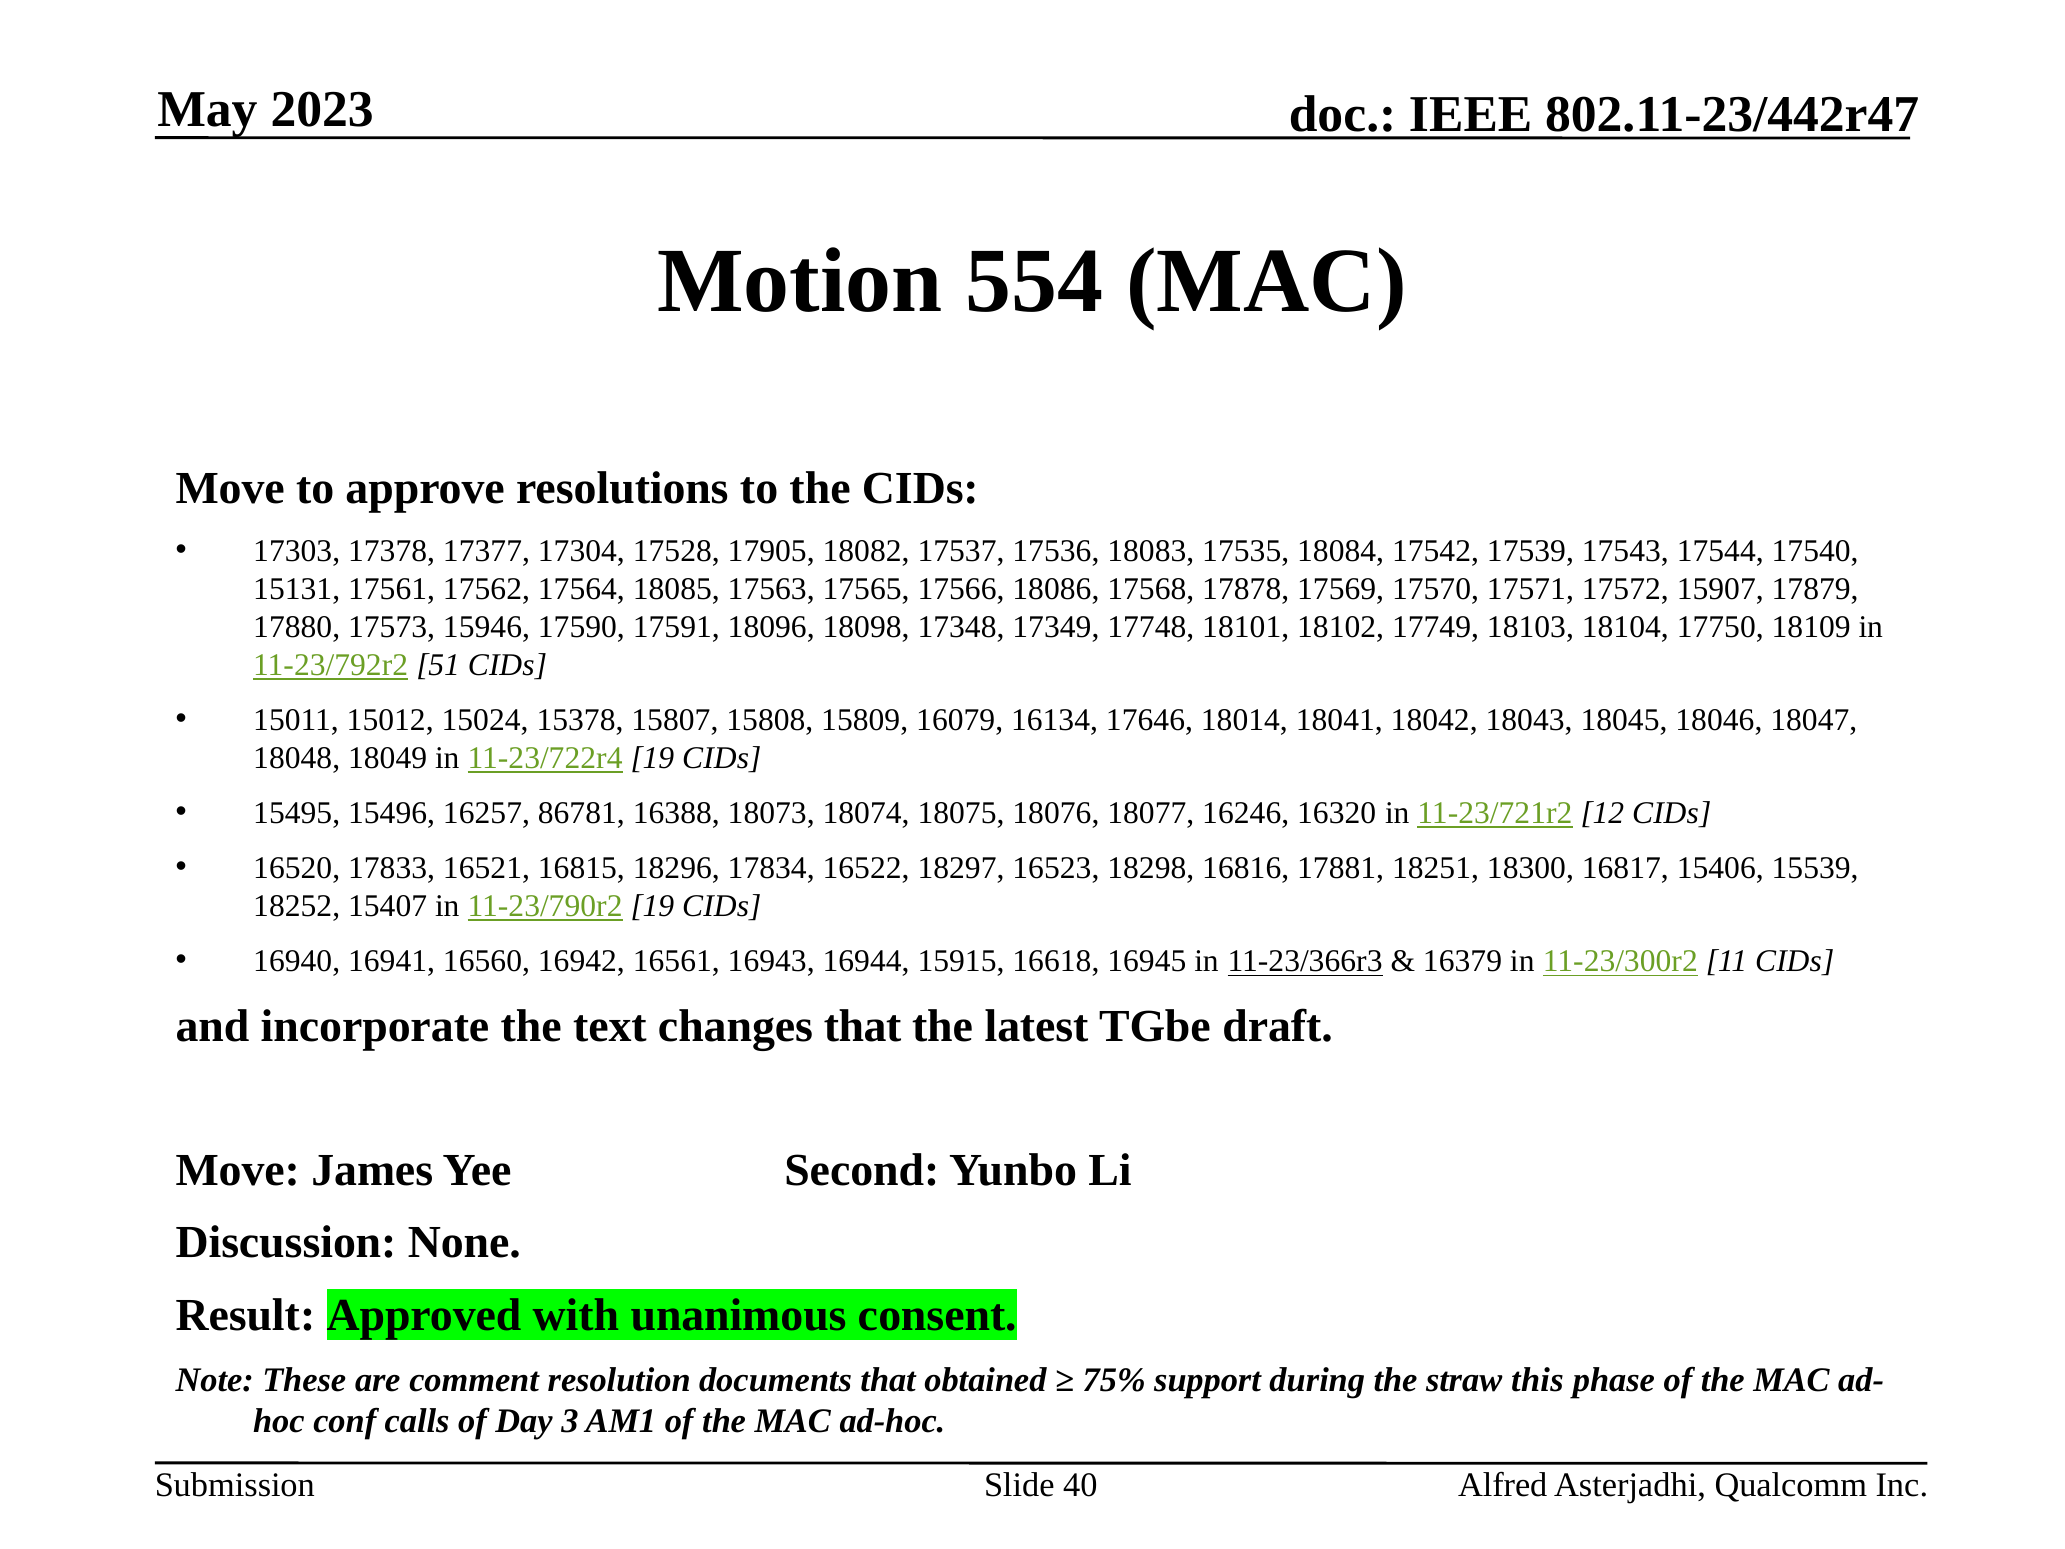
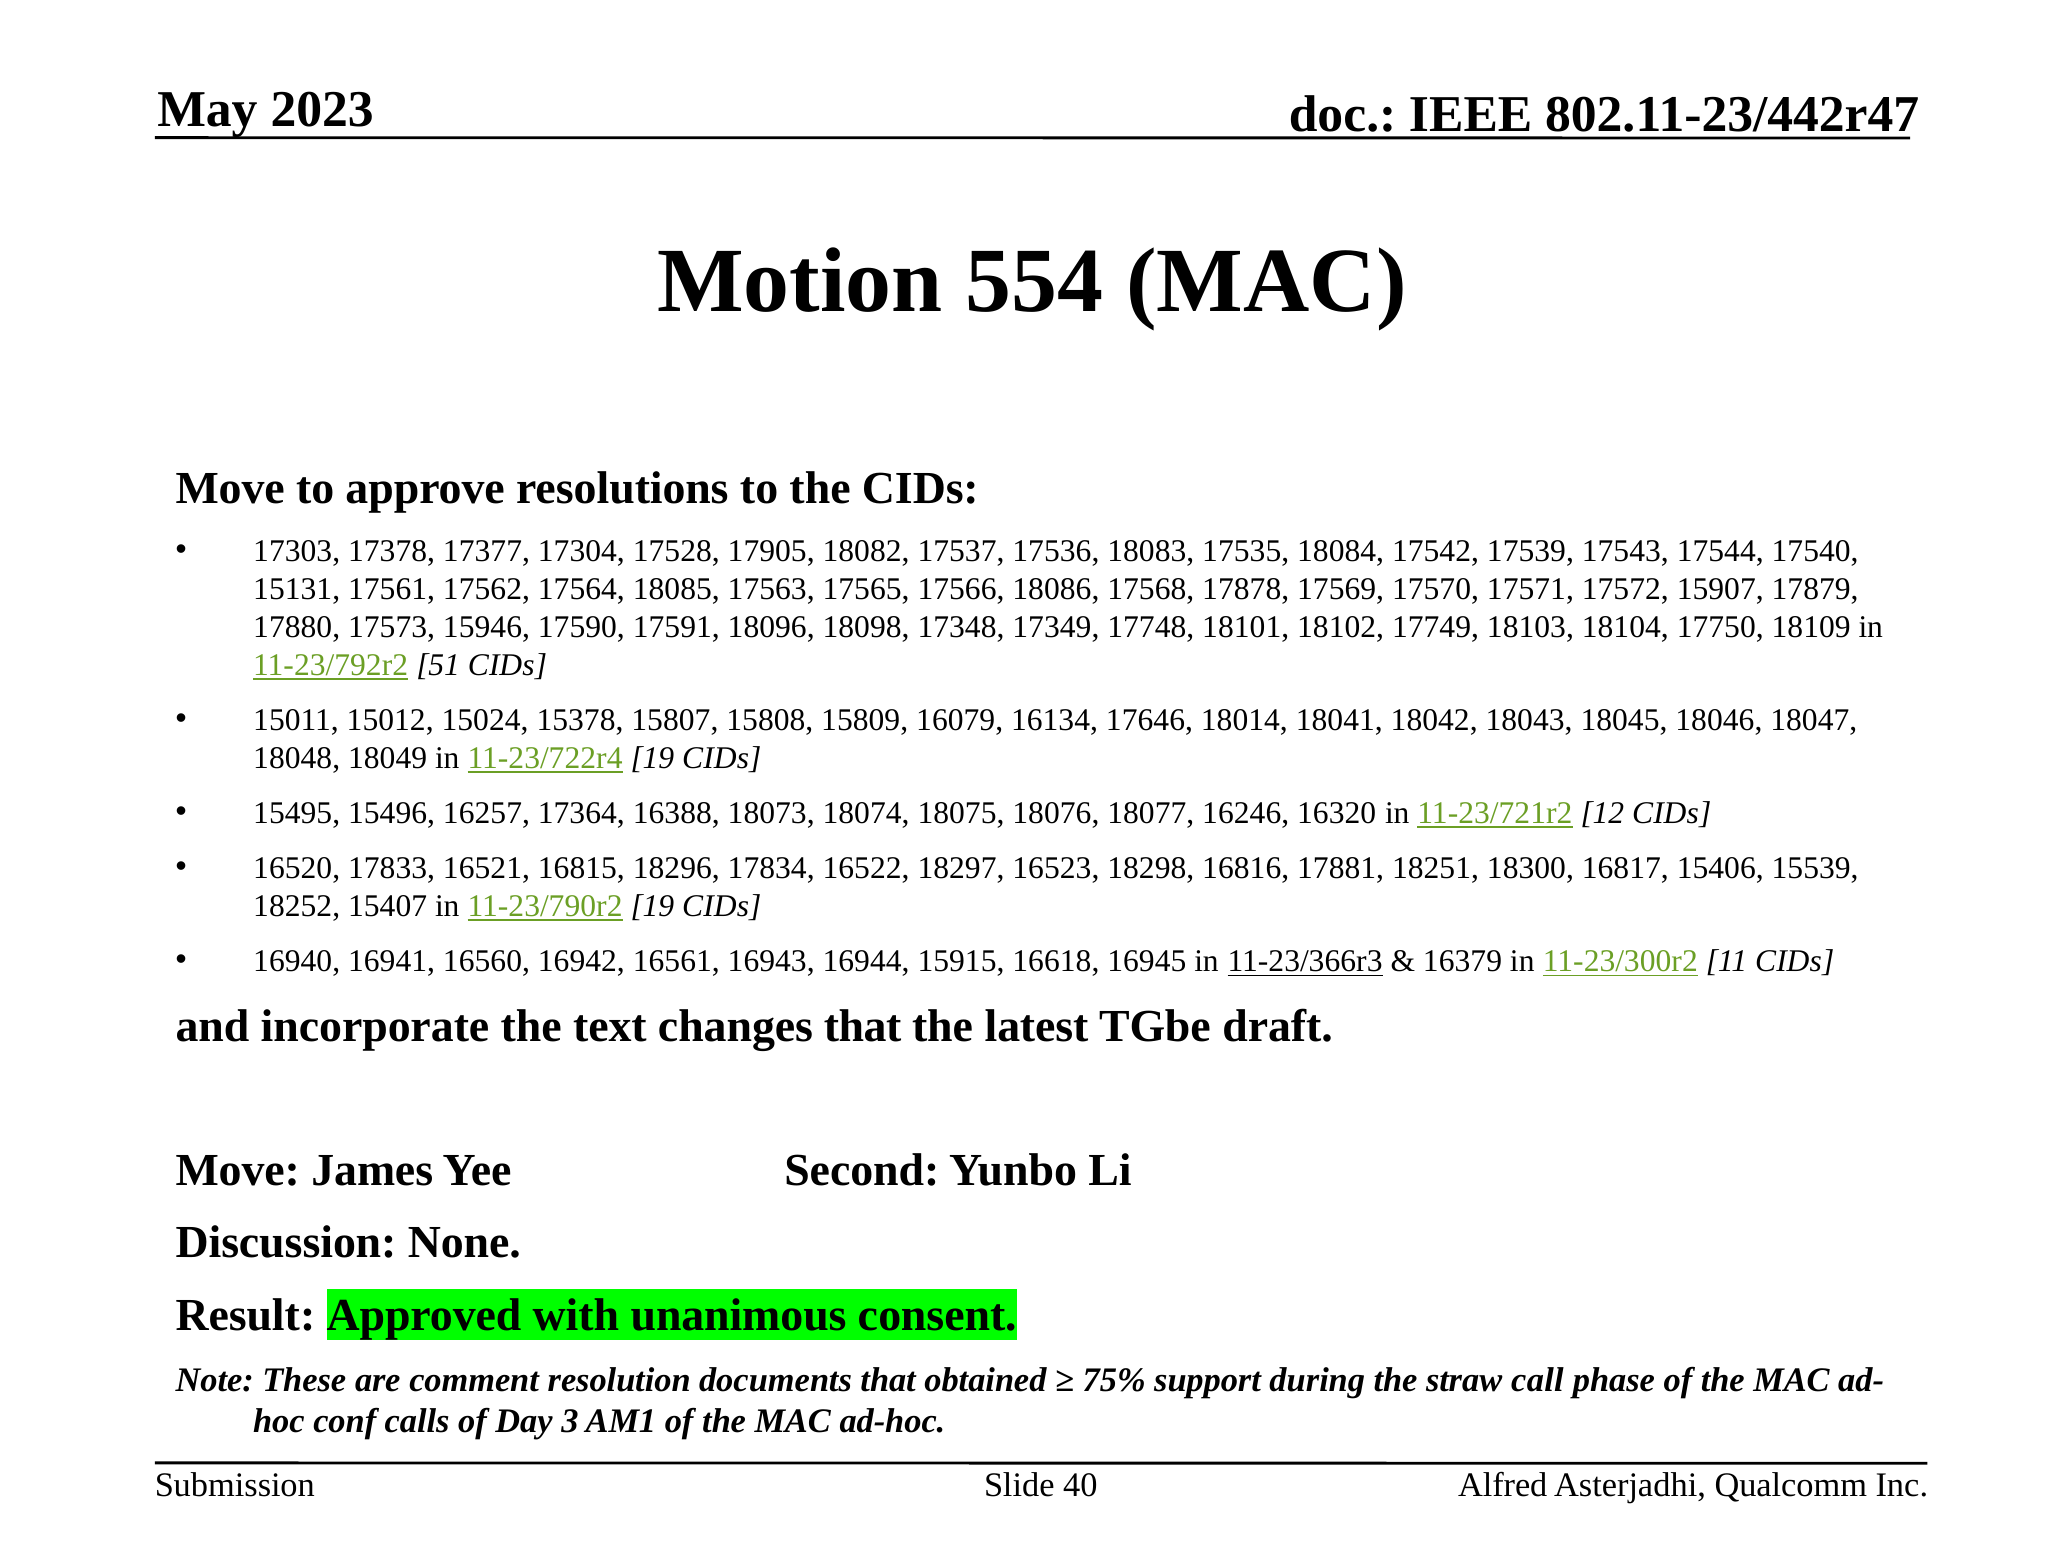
86781: 86781 -> 17364 (581, 813)
this: this -> call (1537, 1380)
